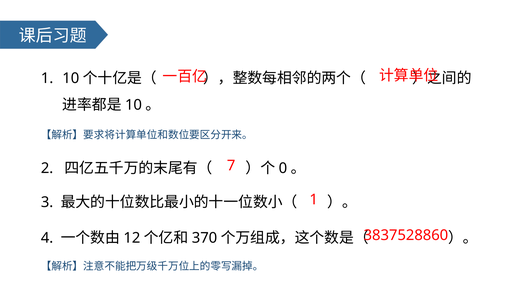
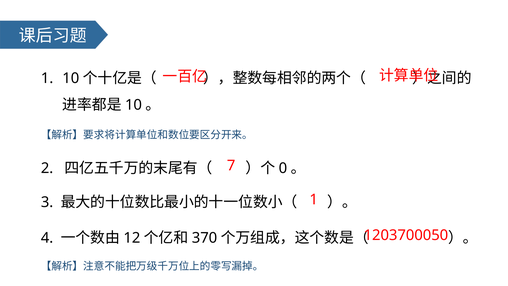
3837528860: 3837528860 -> 1203700050 (406, 235)
